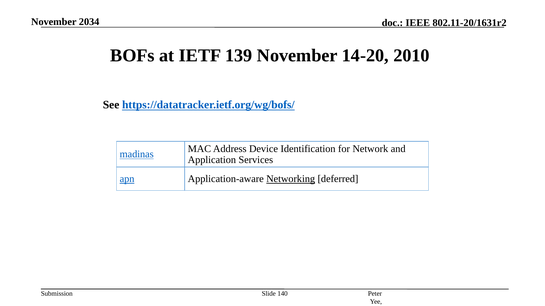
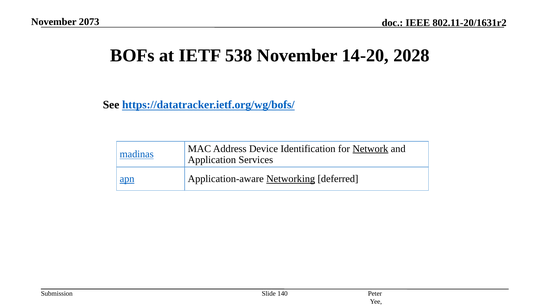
2034: 2034 -> 2073 (89, 22)
139: 139 -> 538 (239, 56)
2010: 2010 -> 2028 (412, 56)
Network underline: none -> present (370, 149)
